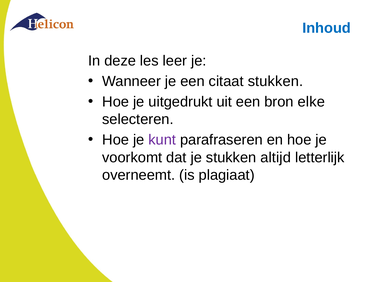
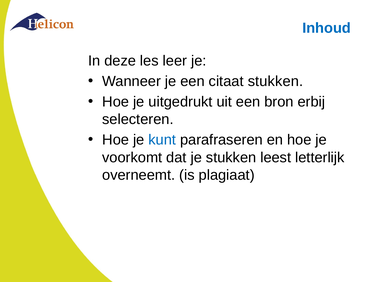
elke: elke -> erbij (311, 102)
kunt colour: purple -> blue (162, 140)
altijd: altijd -> leest (276, 157)
